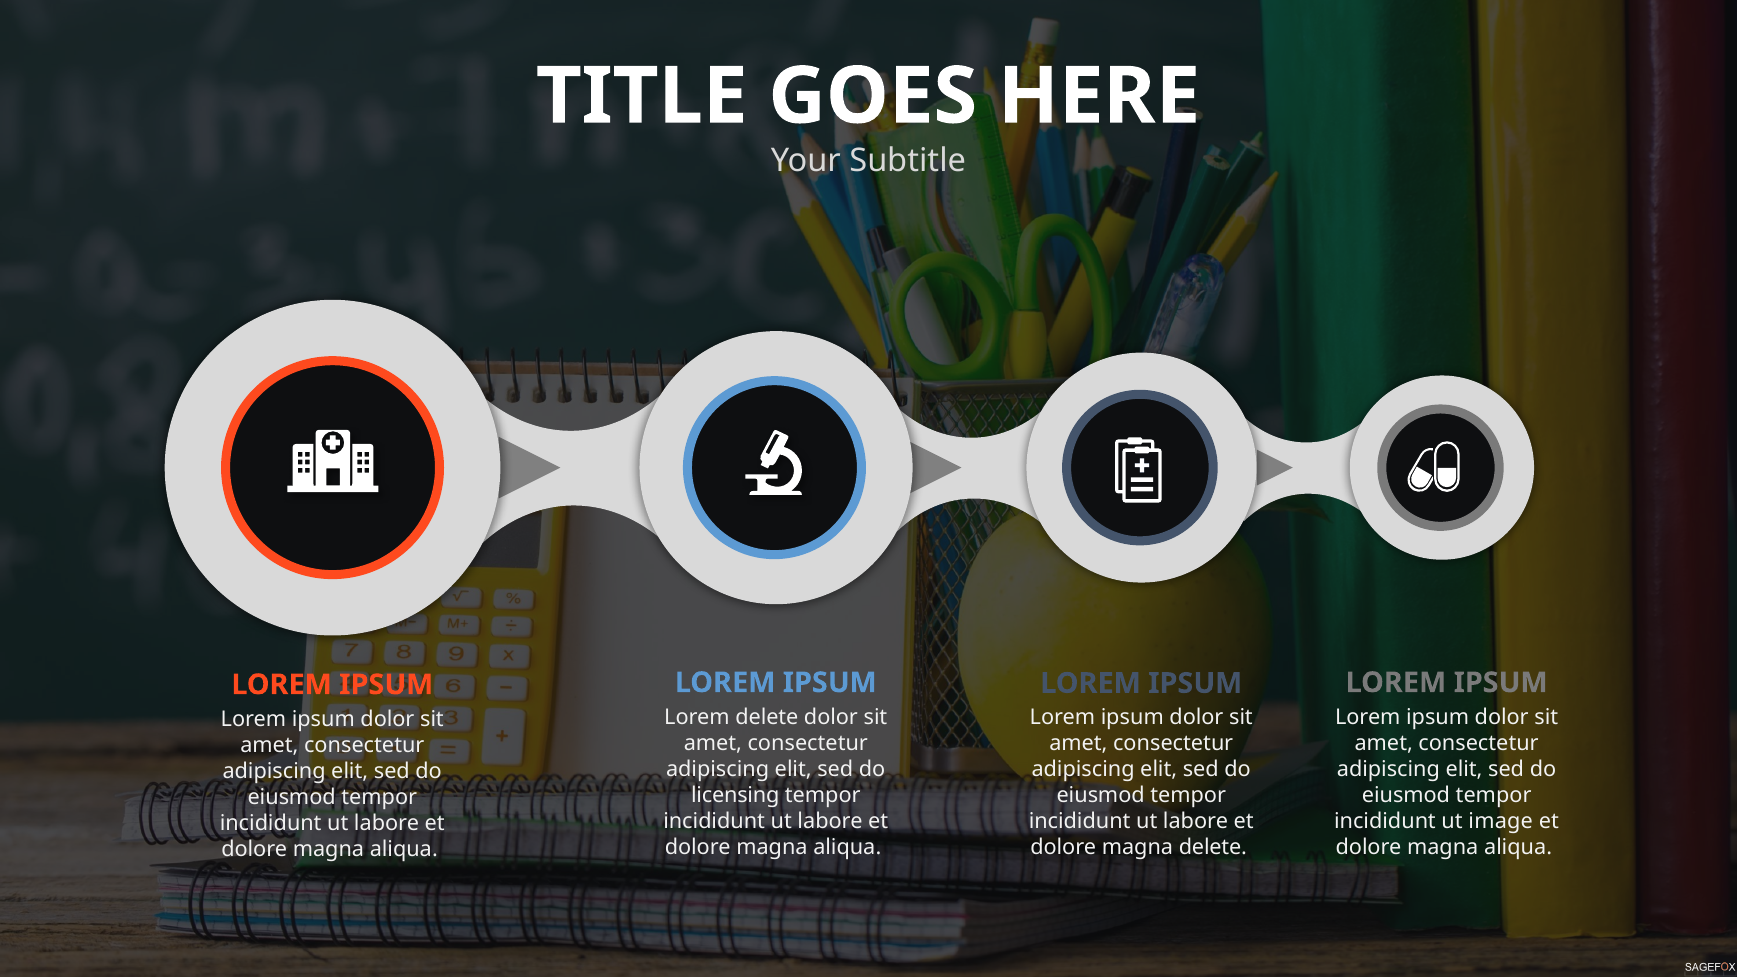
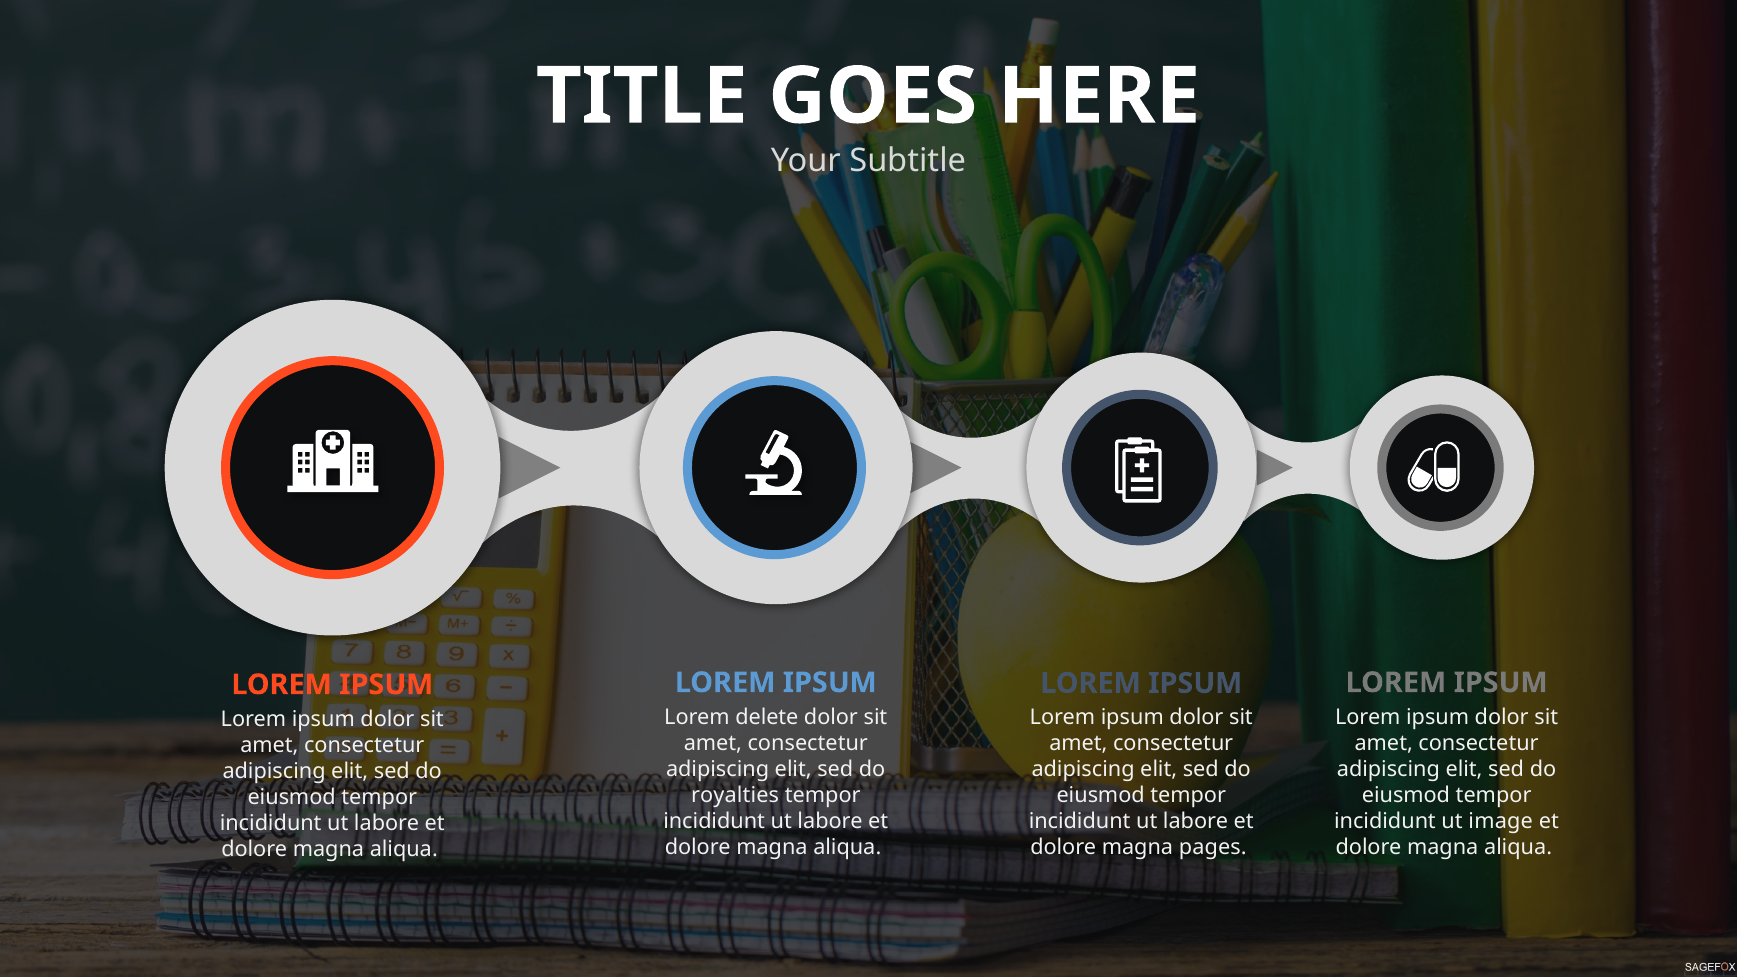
licensing: licensing -> royalties (735, 795)
magna delete: delete -> pages (1213, 848)
